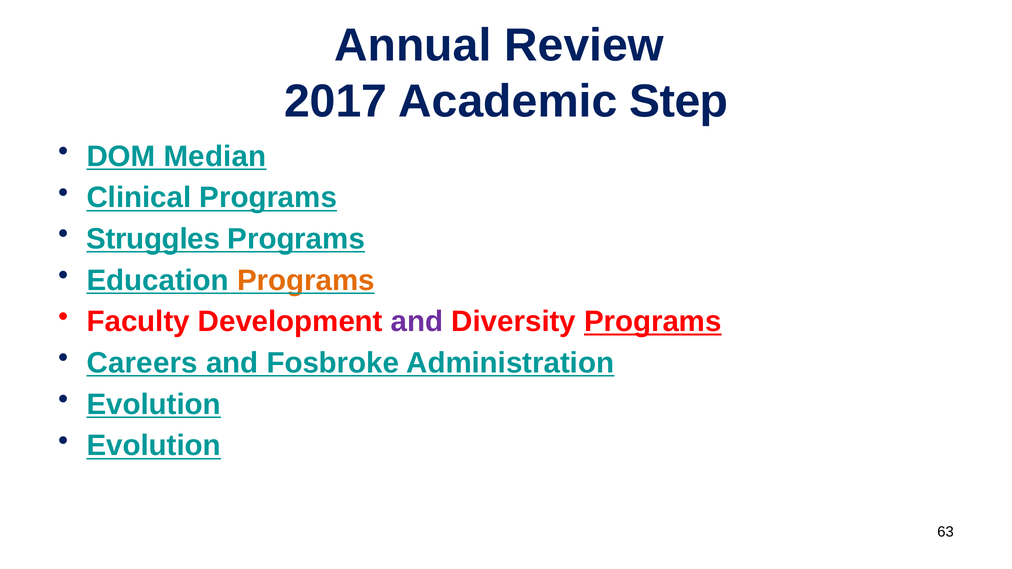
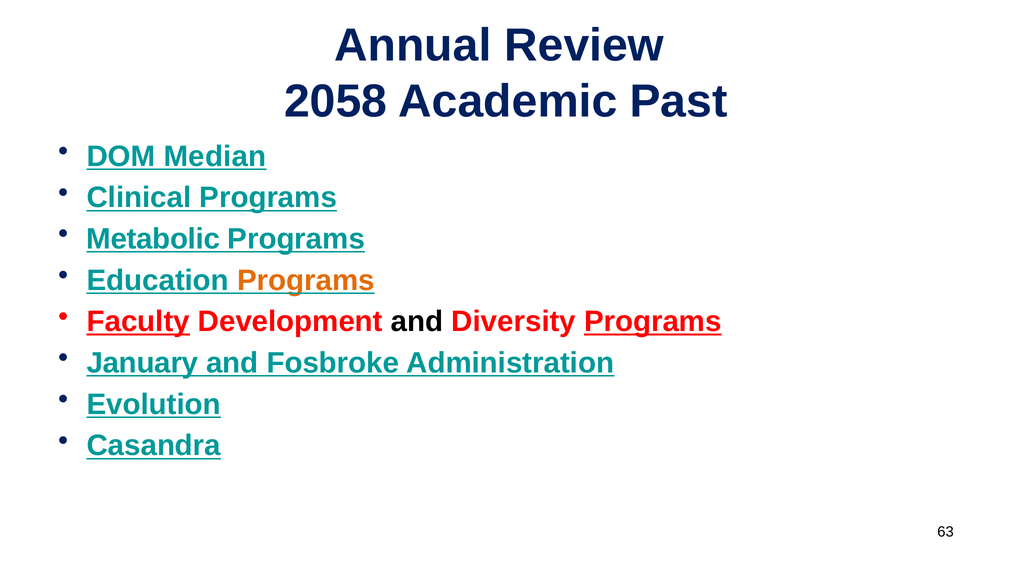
2017: 2017 -> 2058 (336, 101)
Step: Step -> Past (678, 101)
Struggles: Struggles -> Metabolic (153, 239)
Faculty underline: none -> present (138, 322)
and colour: purple -> black (417, 322)
Careers: Careers -> January (142, 363)
Evolution: Evolution -> Casandra (154, 446)
